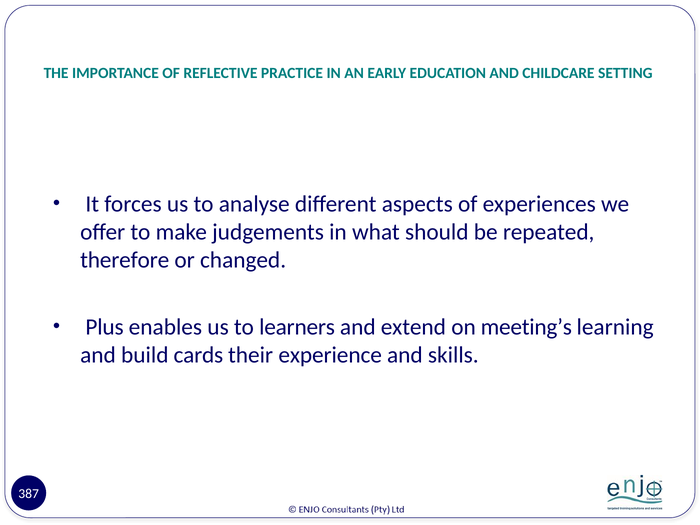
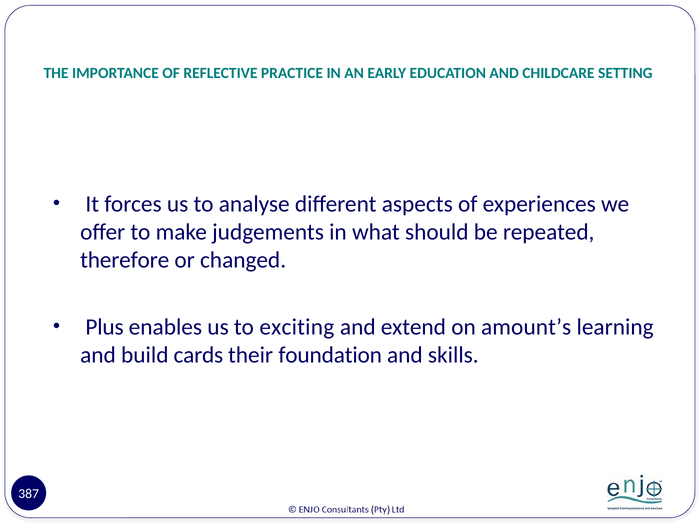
learners: learners -> exciting (297, 327)
meeting’s: meeting’s -> amount’s (526, 327)
experience: experience -> foundation (330, 355)
